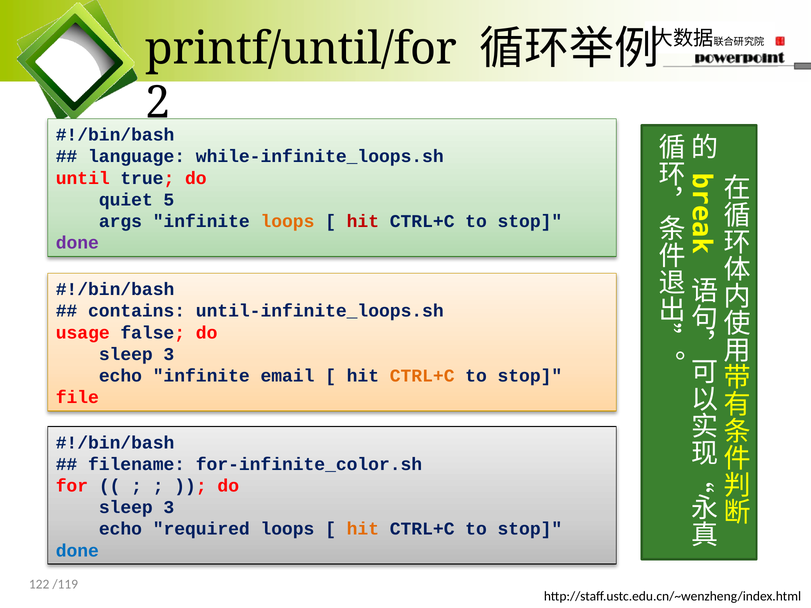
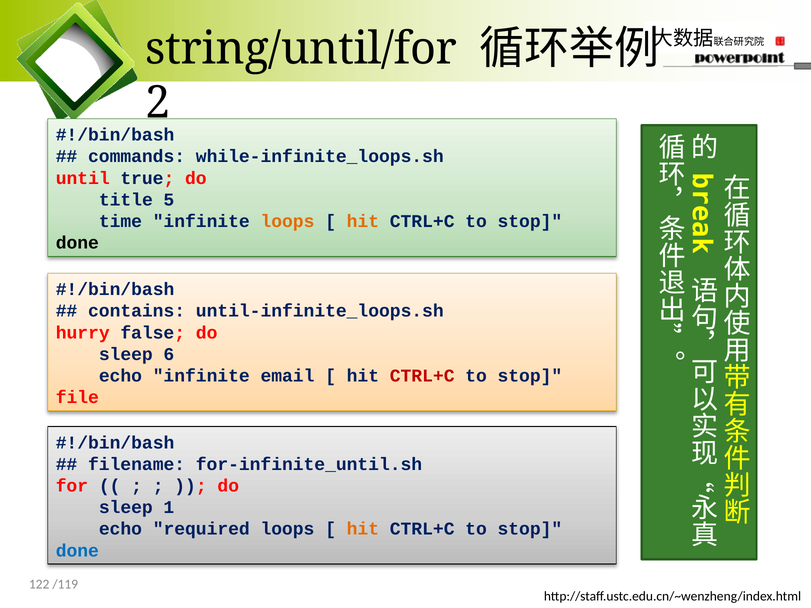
printf/until/for: printf/until/for -> string/until/for (301, 49)
language: language -> commands (137, 157)
quiet: quiet -> title (126, 200)
args: args -> time (120, 221)
hit colour: red -> orange (363, 221)
done colour: purple -> black (77, 243)
usage: usage -> hurry (83, 333)
3: 3 -> 6 (169, 354)
CTRL+C colour: orange -> red (422, 376)
for-infinite_color.sh: for-infinite_color.sh -> for-infinite_until.sh (309, 464)
3: 3 -> 1 (169, 508)
